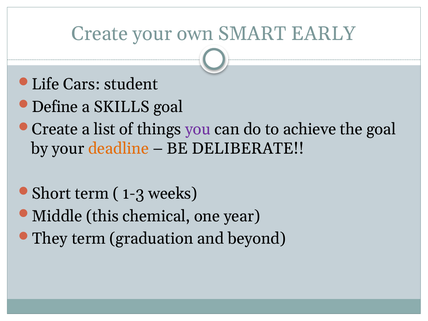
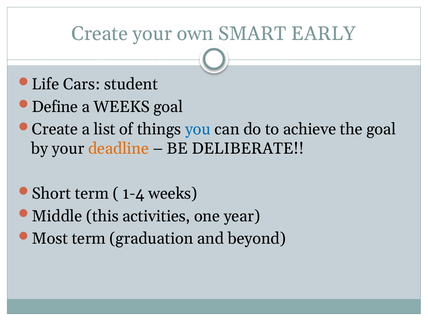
a SKILLS: SKILLS -> WEEKS (122, 107)
you colour: purple -> blue (198, 129)
1-3: 1-3 -> 1-4 (134, 194)
chemical: chemical -> activities (156, 216)
They: They -> Most (50, 239)
